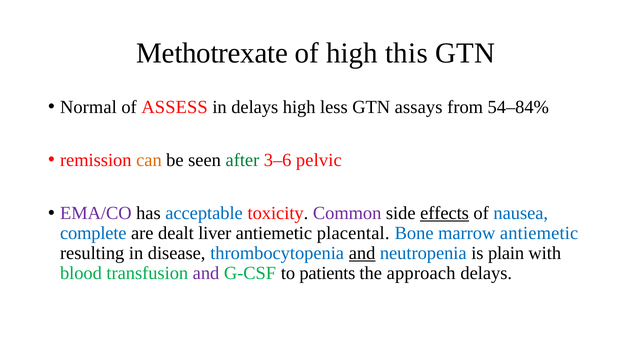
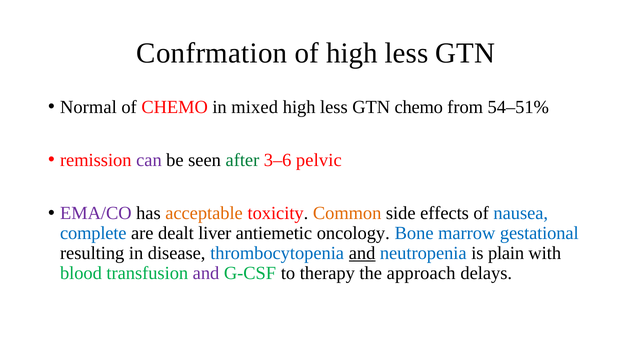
Methotrexate: Methotrexate -> Confrmation (212, 53)
of high this: this -> less (407, 53)
of ASSESS: ASSESS -> CHEMO (175, 107)
in delays: delays -> mixed (255, 107)
GTN assays: assays -> chemo (419, 107)
54–84%: 54–84% -> 54–51% (518, 107)
can colour: orange -> purple (149, 160)
acceptable colour: blue -> orange (204, 213)
Common colour: purple -> orange (347, 213)
effects underline: present -> none (445, 213)
placental: placental -> oncology (353, 233)
marrow antiemetic: antiemetic -> gestational (539, 233)
patients: patients -> therapy (327, 273)
